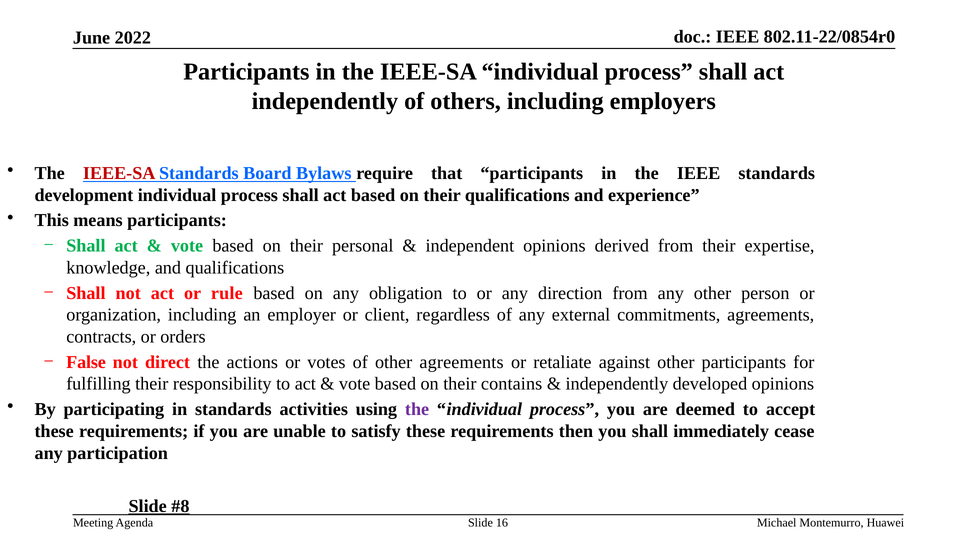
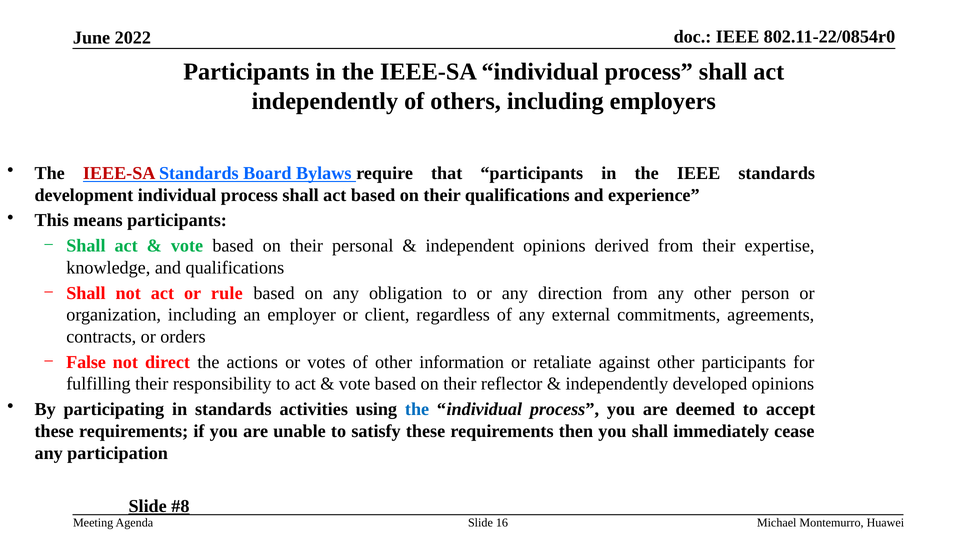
other agreements: agreements -> information (462, 362)
contains: contains -> reflector (512, 384)
the colour: purple -> blue (417, 409)
